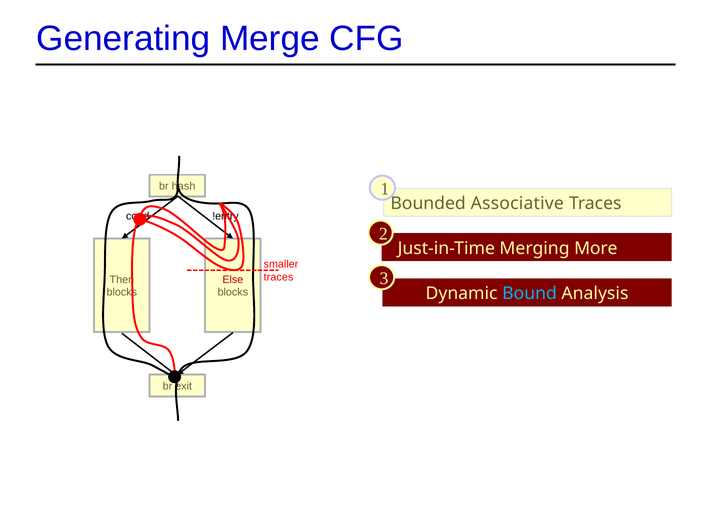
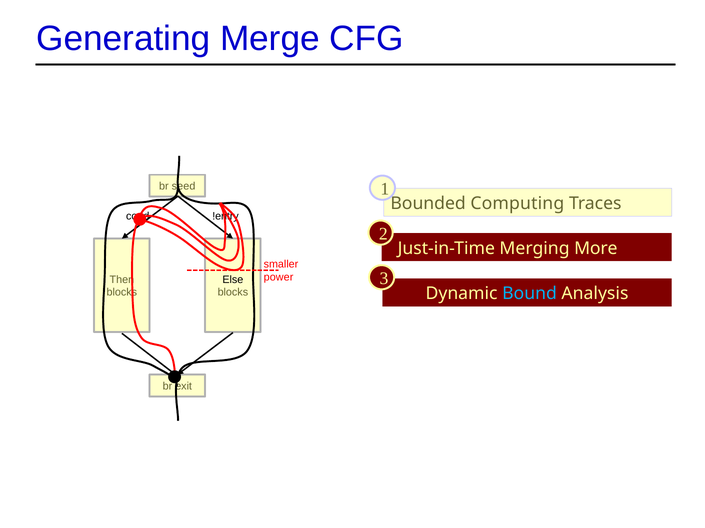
hash: hash -> seed (184, 187)
Associative: Associative -> Computing (517, 204)
traces: traces -> power (279, 278)
Else colour: red -> black (233, 280)
